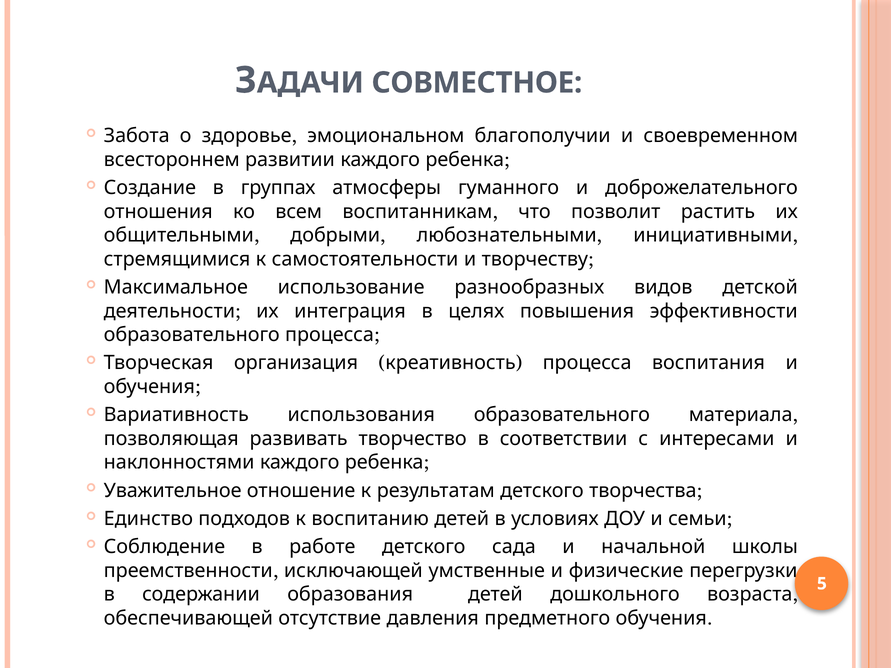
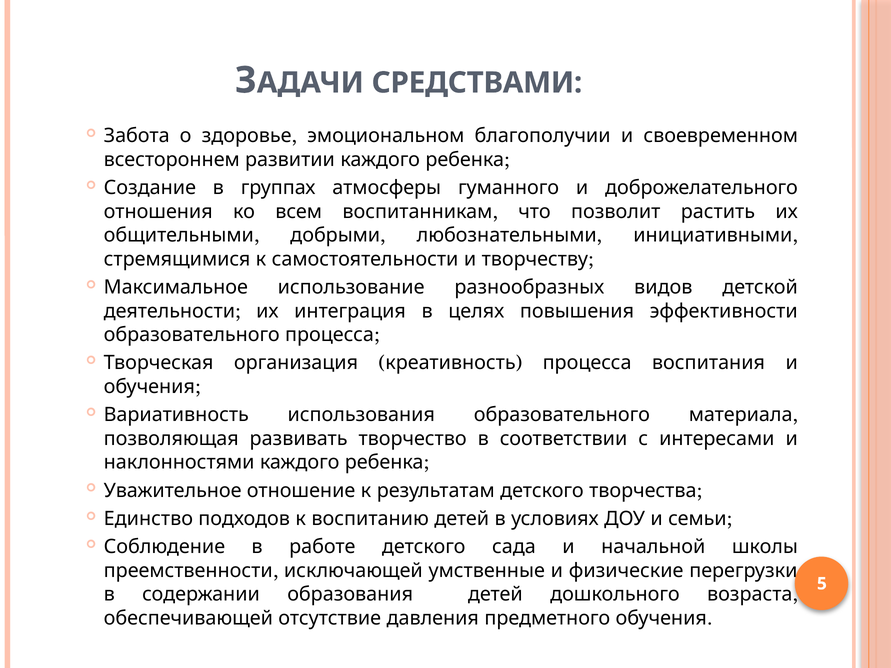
СОВМЕСТНОЕ: СОВМЕСТНОЕ -> СРЕДСТВАМИ (477, 83)
